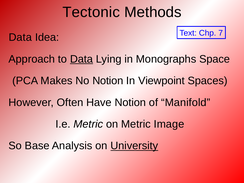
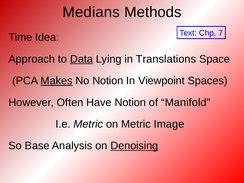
Tectonic: Tectonic -> Medians (91, 12)
Data: Data -> Time (20, 37)
Monographs: Monographs -> Translations (166, 59)
Makes underline: none -> present (57, 81)
University: University -> Denoising (134, 146)
